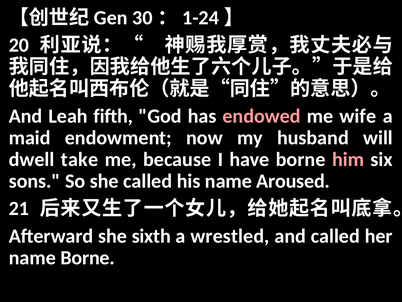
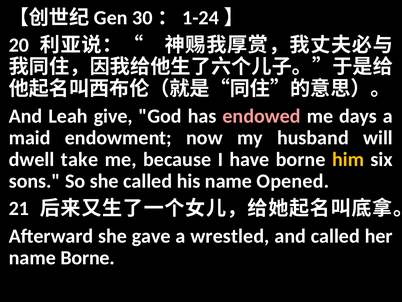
fifth: fifth -> give (113, 116)
wife: wife -> days (358, 116)
him colour: pink -> yellow (348, 159)
Aroused: Aroused -> Opened (293, 181)
sixth: sixth -> gave (151, 236)
